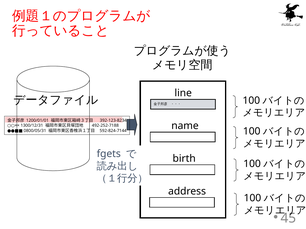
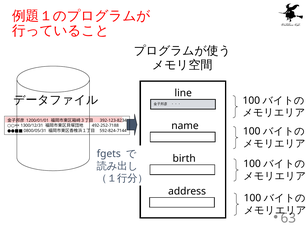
45: 45 -> 63 (288, 219)
